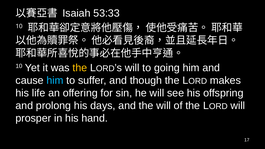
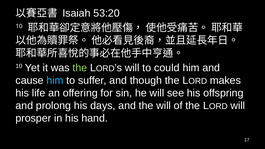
53:33: 53:33 -> 53:20 (107, 13)
the colour: yellow -> light green (80, 68)
going: going -> could (167, 68)
